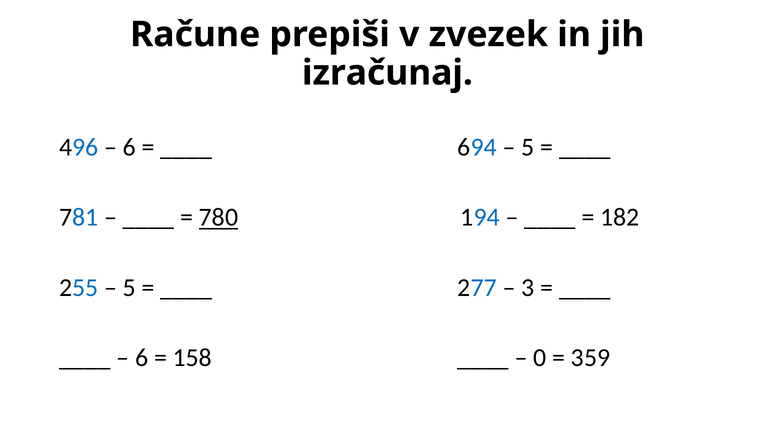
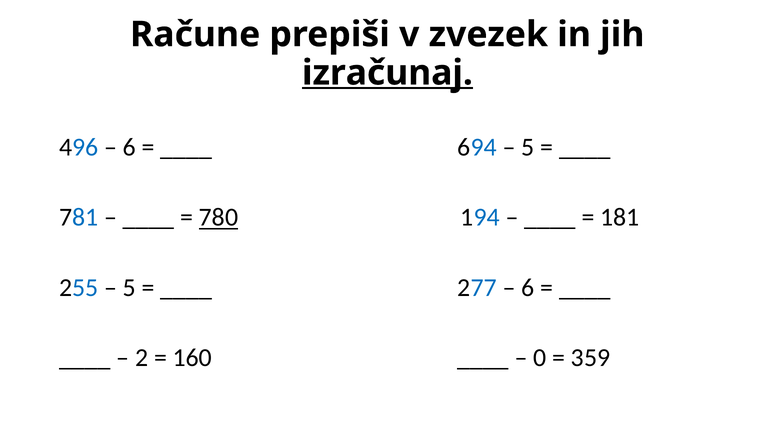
izračunaj underline: none -> present (387, 73)
182: 182 -> 181 (620, 217)
3: 3 -> 6 (528, 288)
6: 6 -> 2 (142, 358)
158: 158 -> 160 (192, 358)
